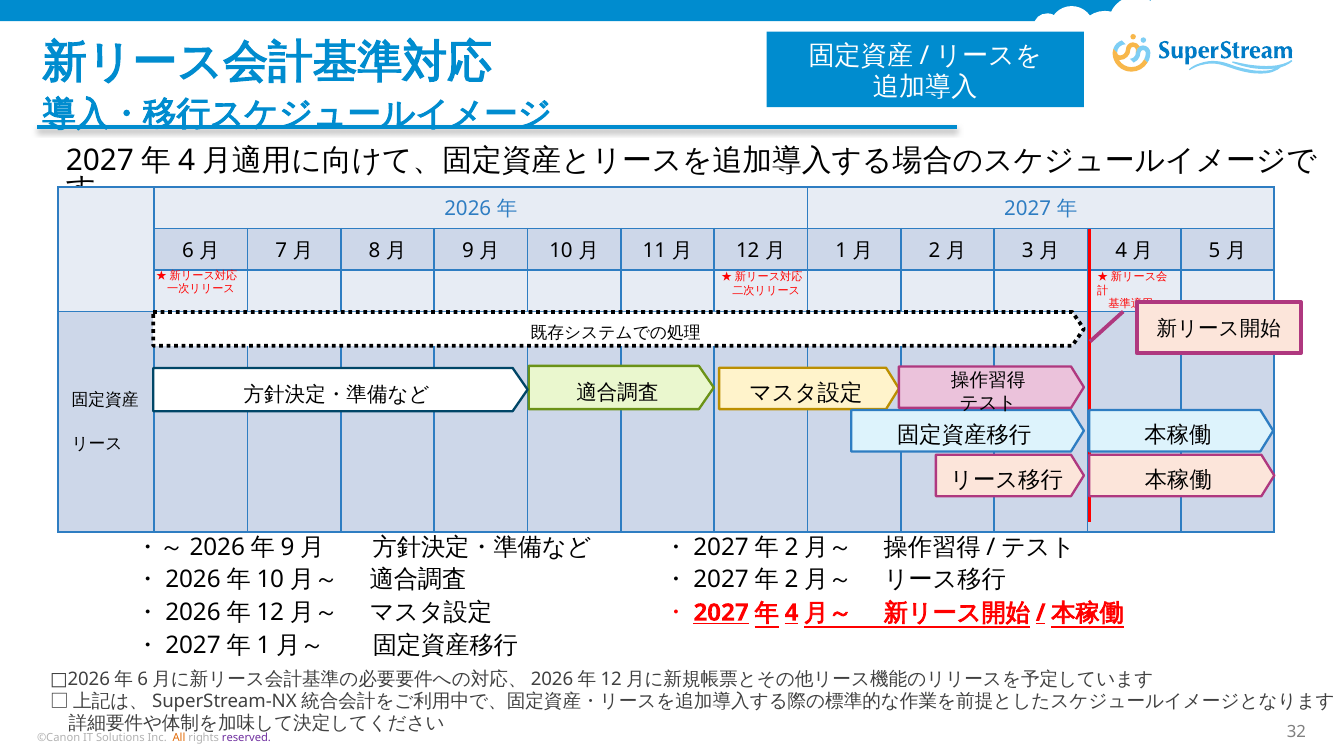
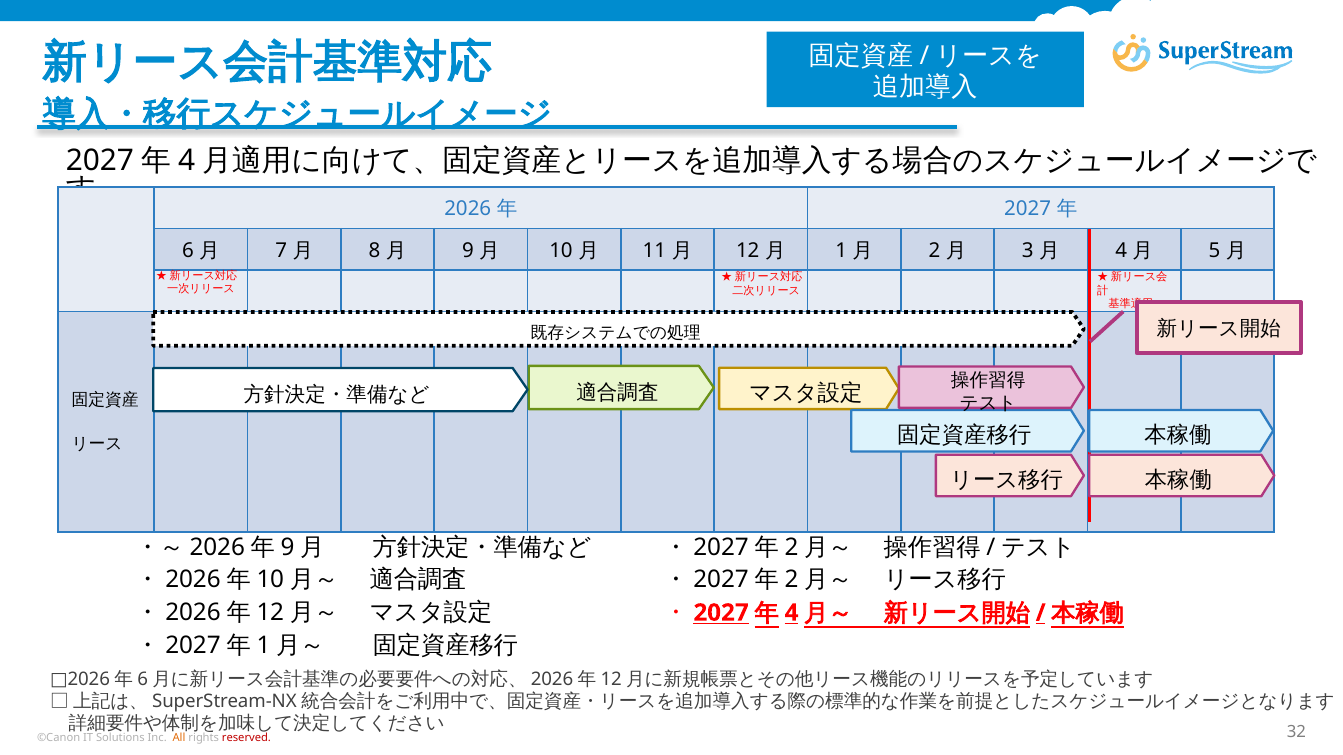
reserved colour: purple -> red (246, 738)
